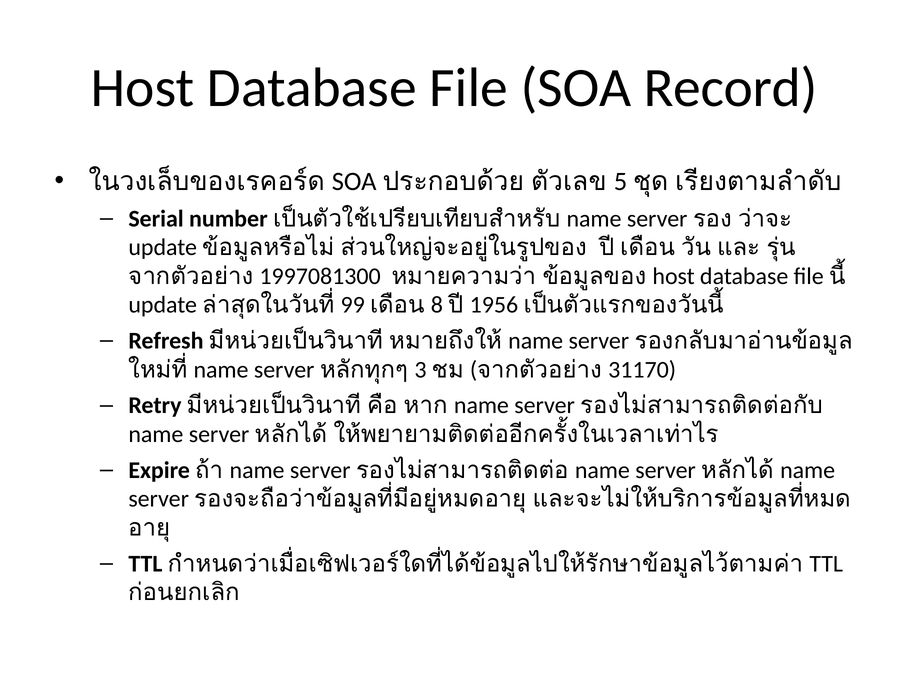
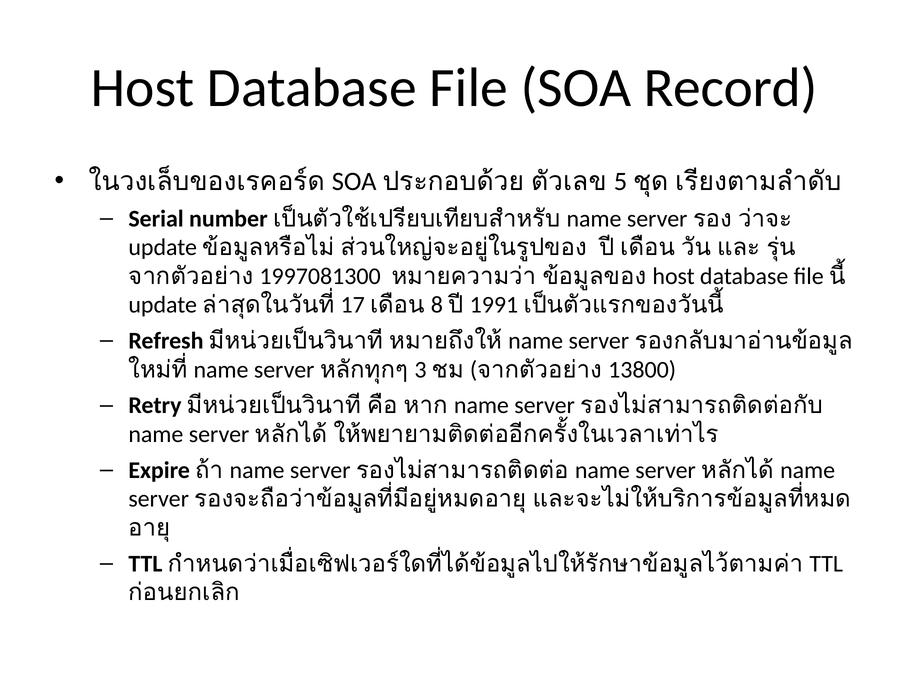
99: 99 -> 17 (353, 305)
1956: 1956 -> 1991 (494, 305)
31170: 31170 -> 13800 (642, 370)
